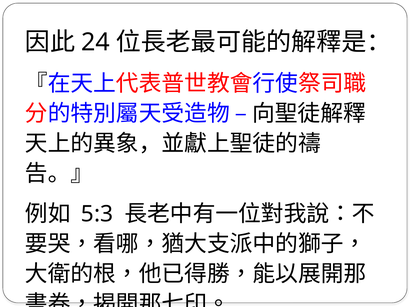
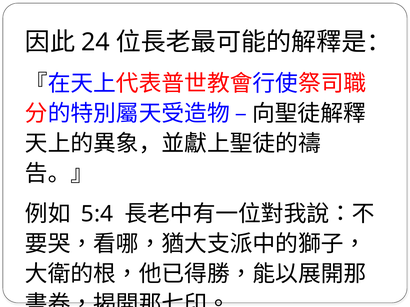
5:3: 5:3 -> 5:4 (97, 214)
